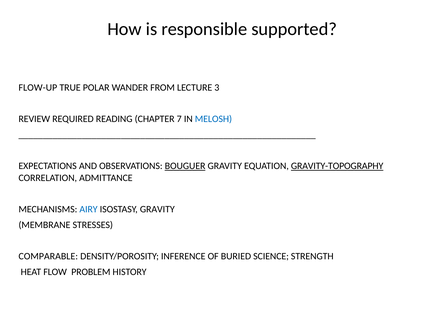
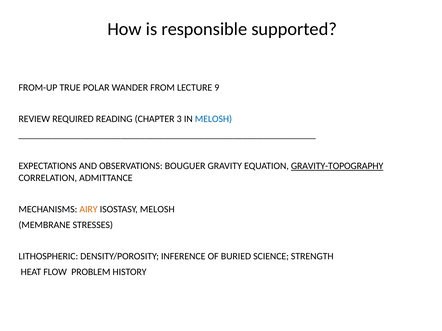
FLOW-UP: FLOW-UP -> FROM-UP (38, 88)
3: 3 -> 9 (217, 88)
7: 7 -> 3 (179, 119)
BOUGUER underline: present -> none (185, 166)
AIRY colour: blue -> orange (89, 210)
ISOSTASY GRAVITY: GRAVITY -> MELOSH (157, 210)
COMPARABLE: COMPARABLE -> LITHOSPHERIC (48, 257)
